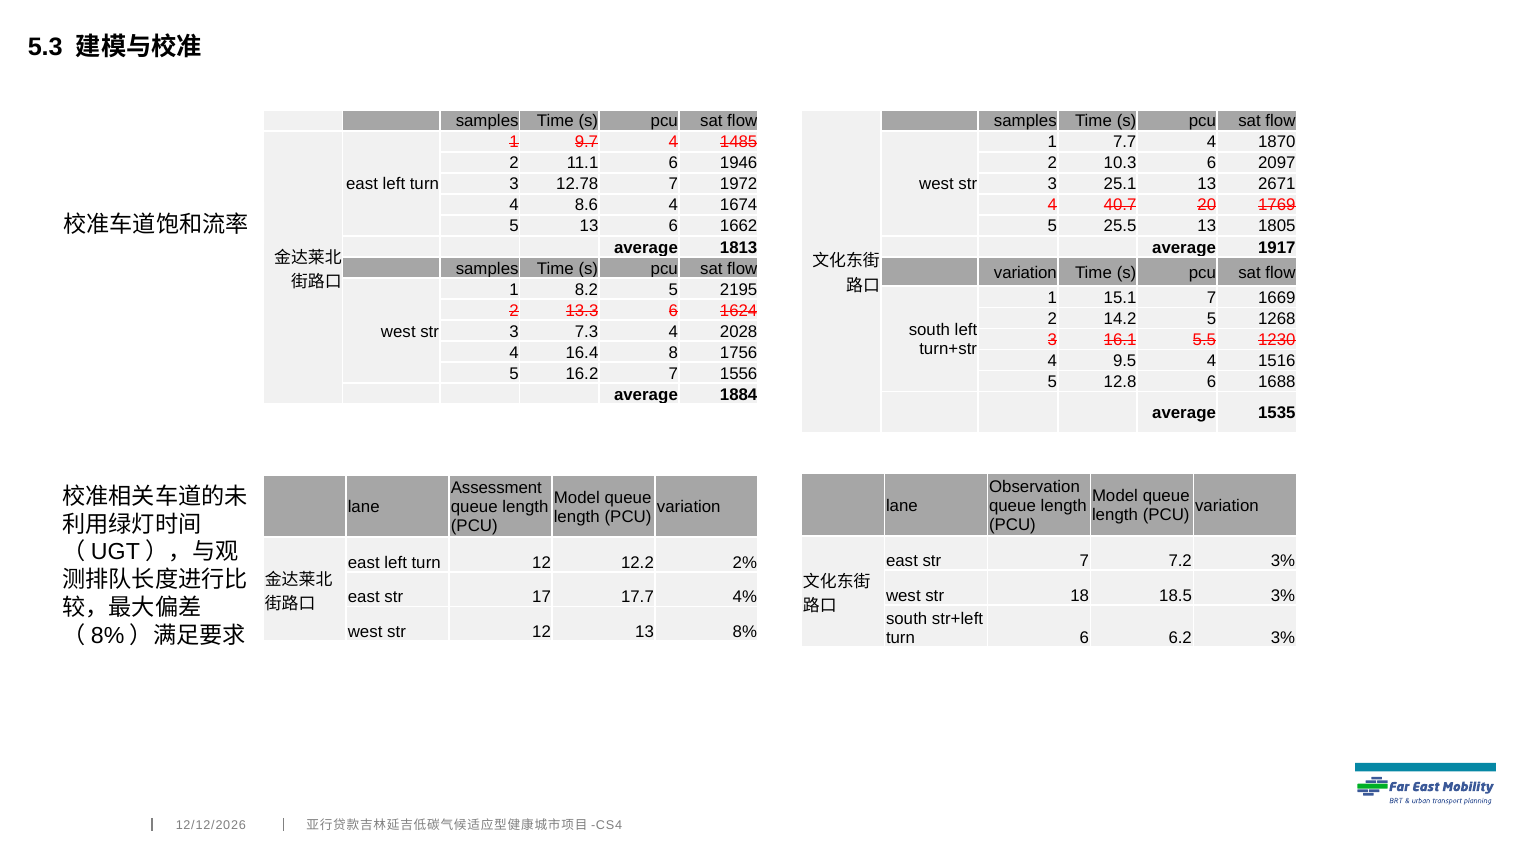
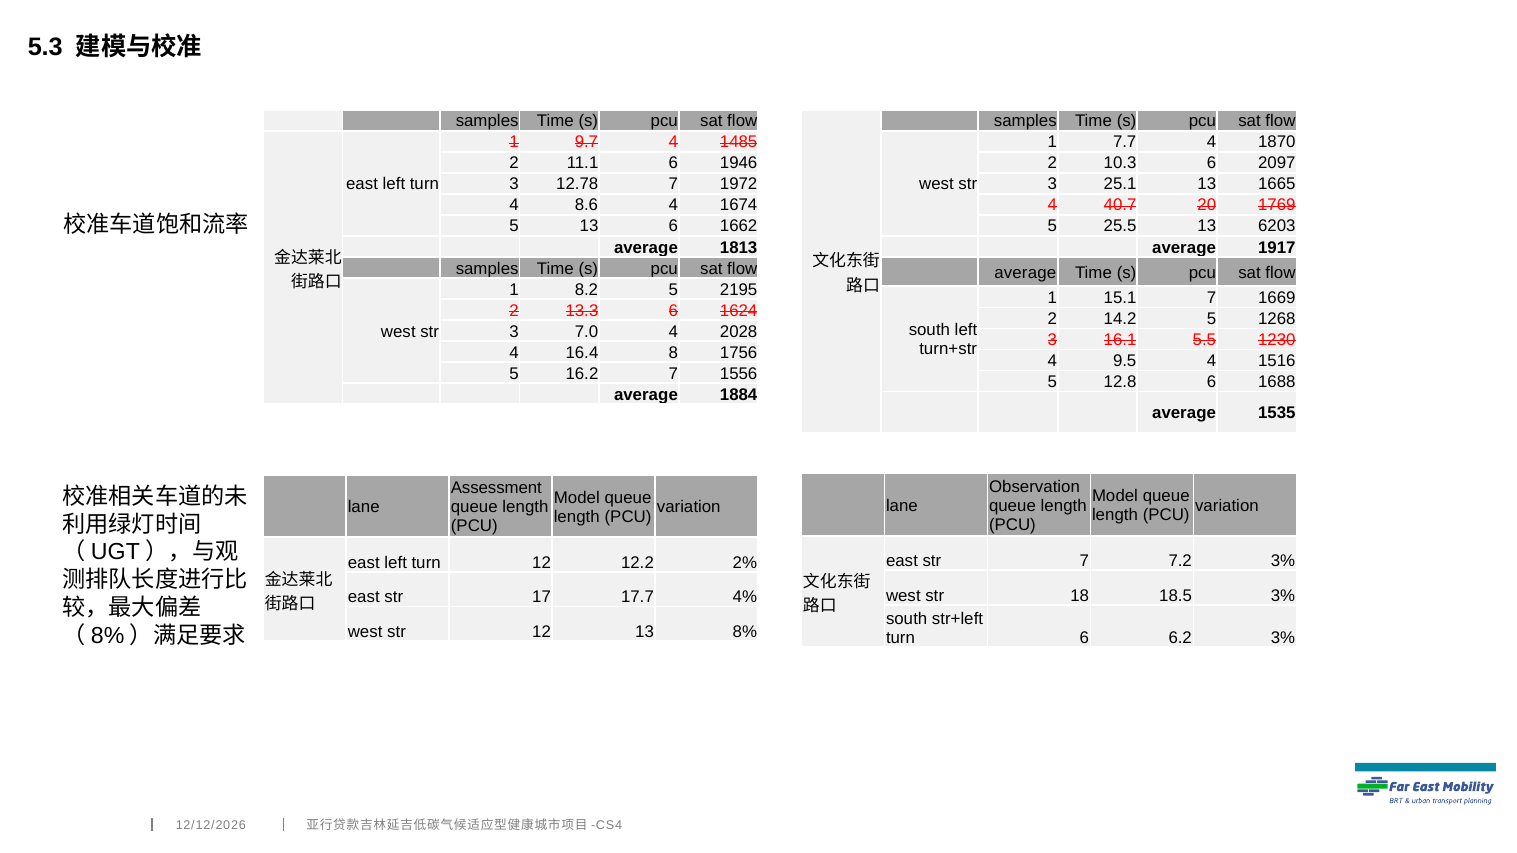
2671: 2671 -> 1665 (1277, 184)
1805: 1805 -> 6203 (1277, 227)
variation: variation -> average (1025, 273)
7.3: 7.3 -> 7.0 (587, 332)
